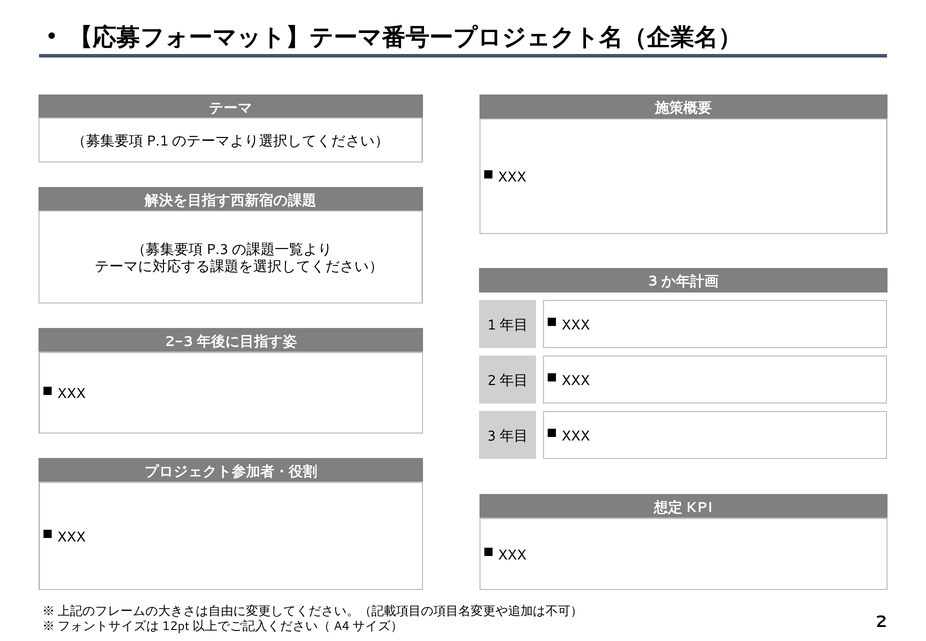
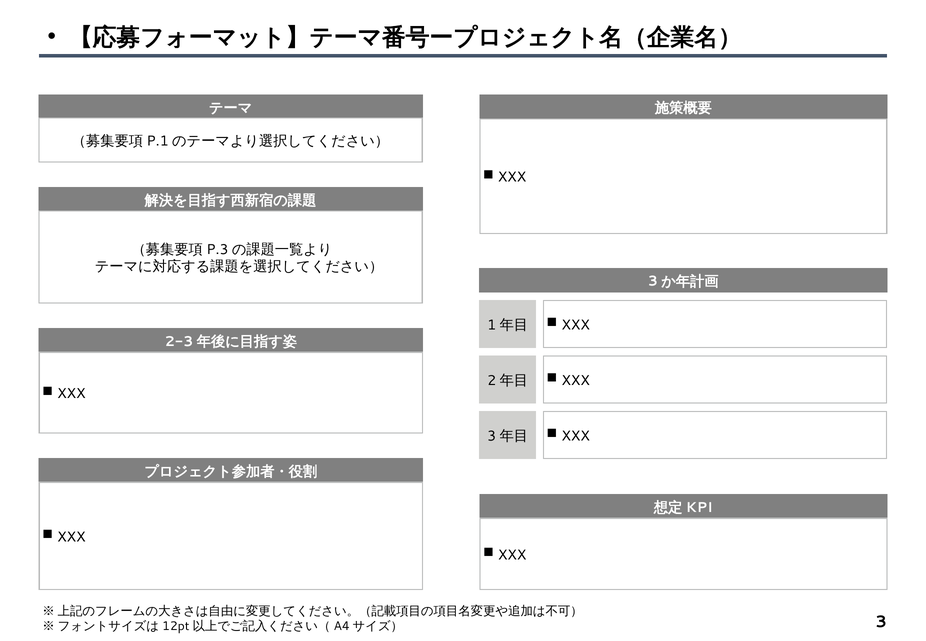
2: 2 -> 3 (881, 622)
